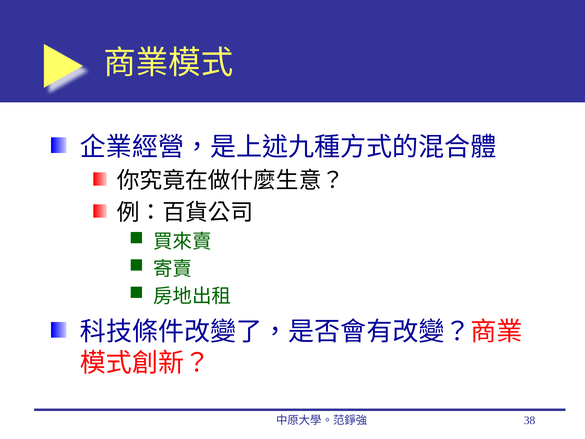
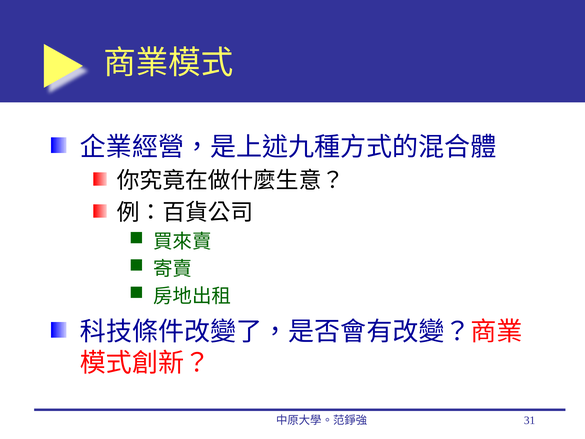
38: 38 -> 31 (530, 420)
